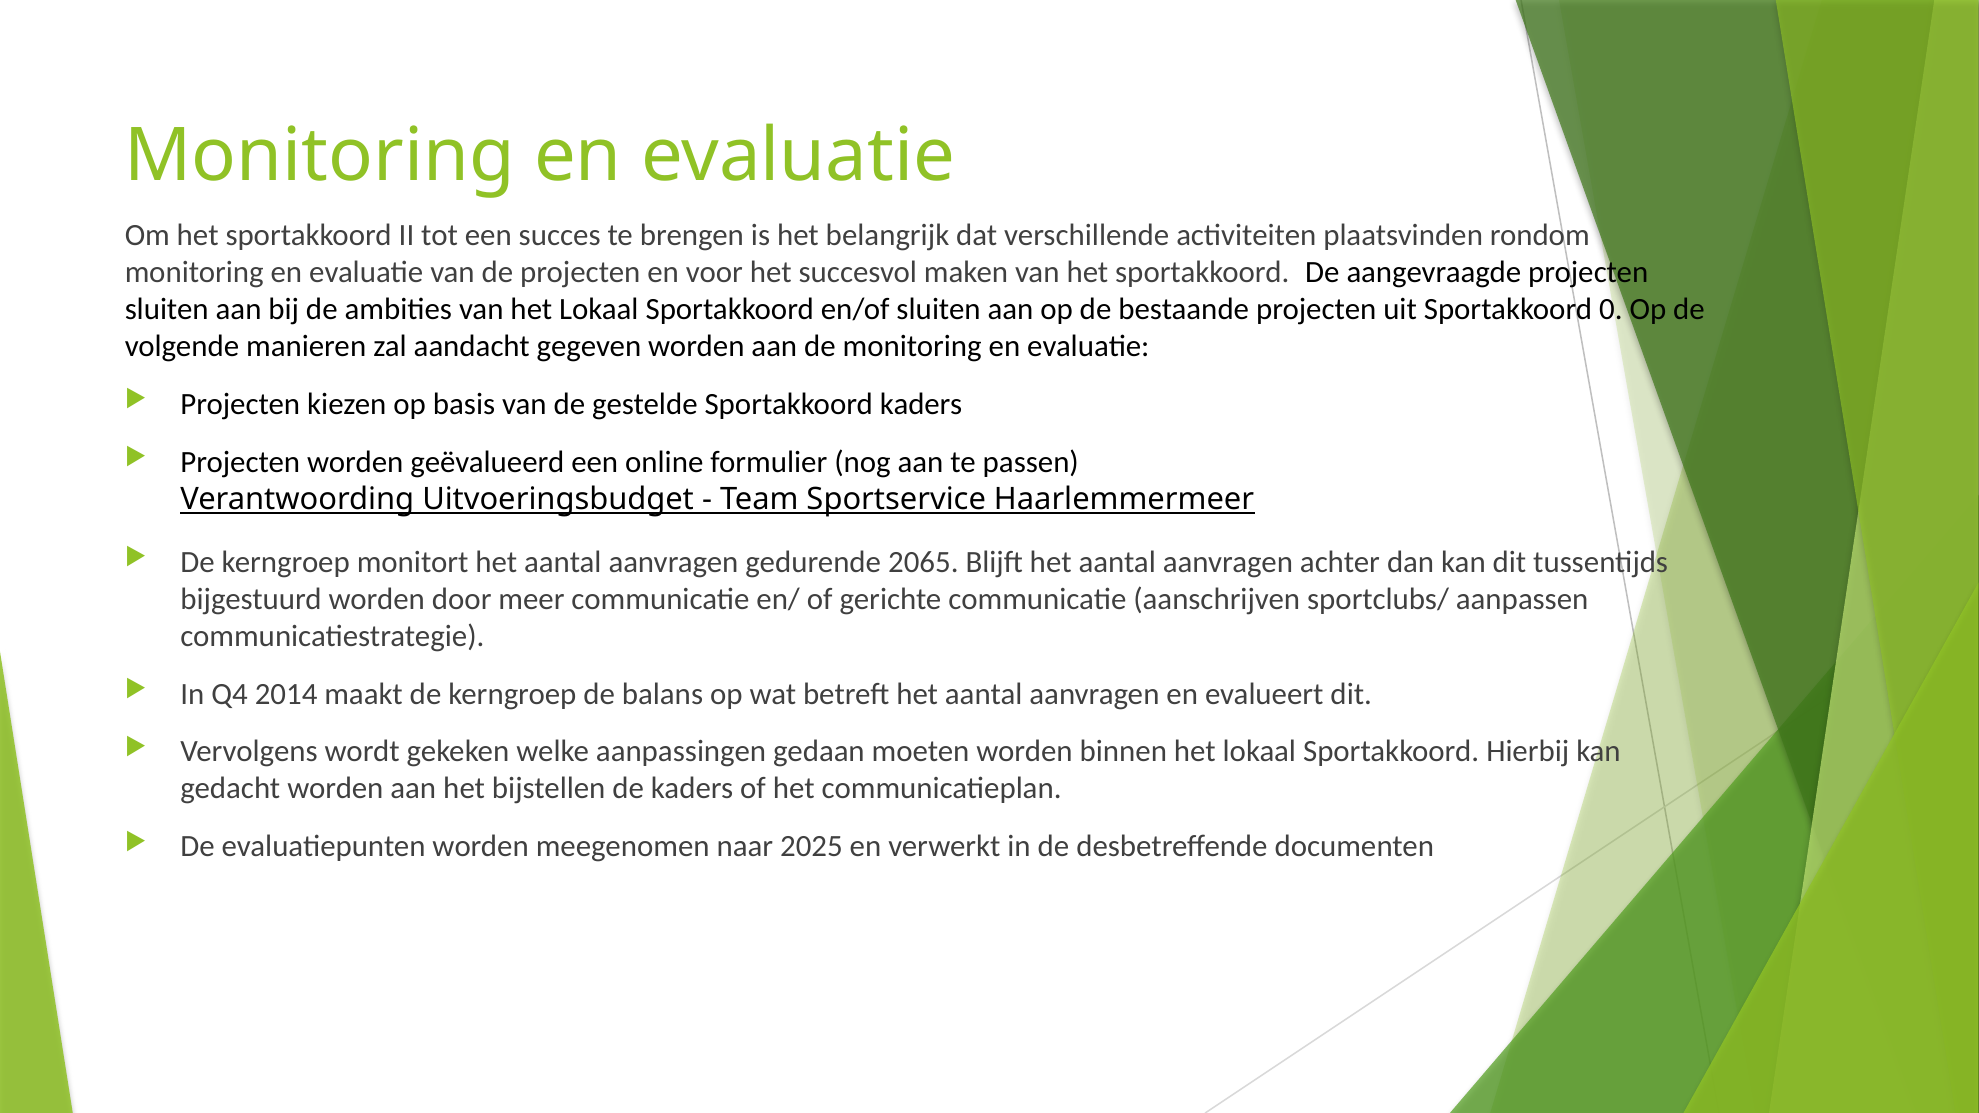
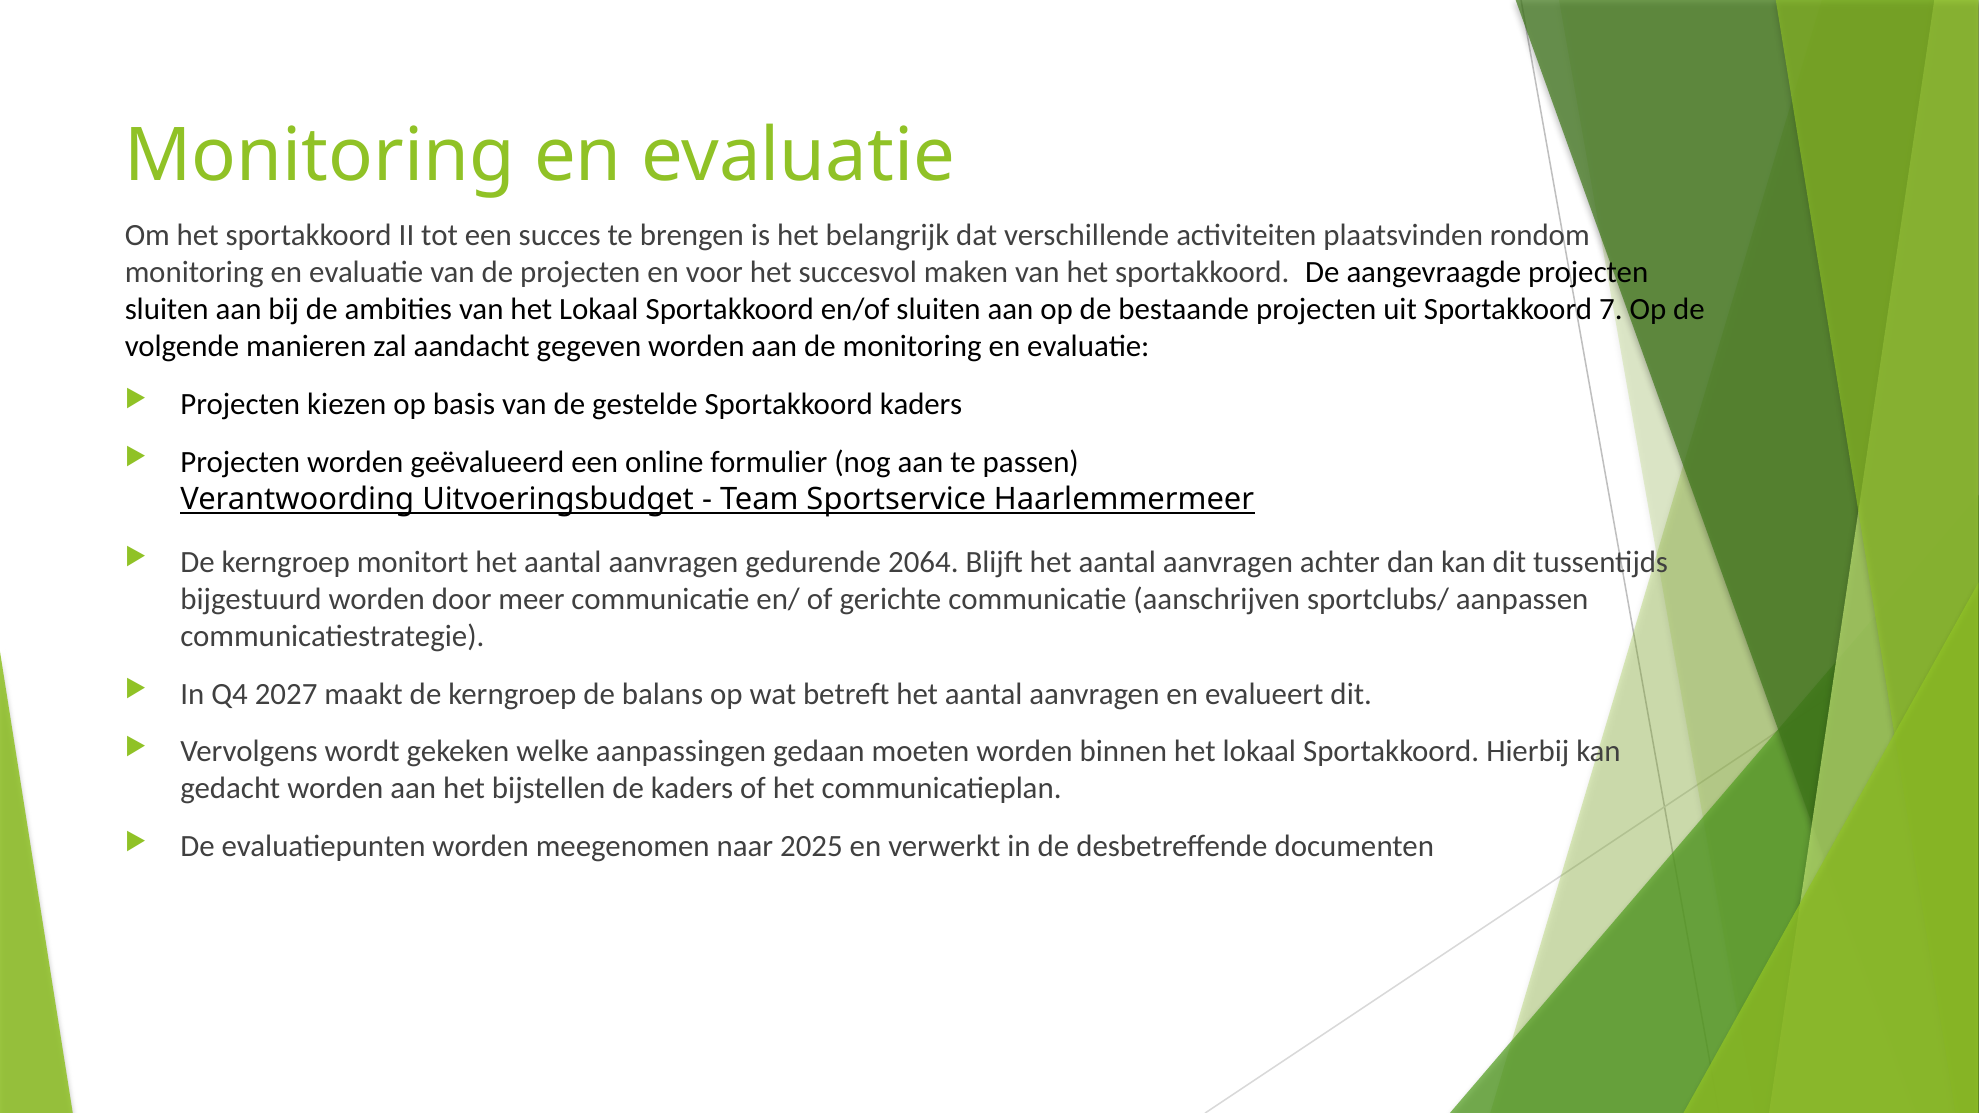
0: 0 -> 7 (1611, 309)
2065: 2065 -> 2064 (923, 562)
2014: 2014 -> 2027 (286, 694)
